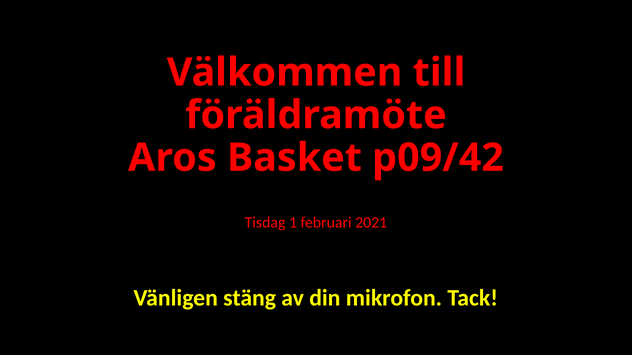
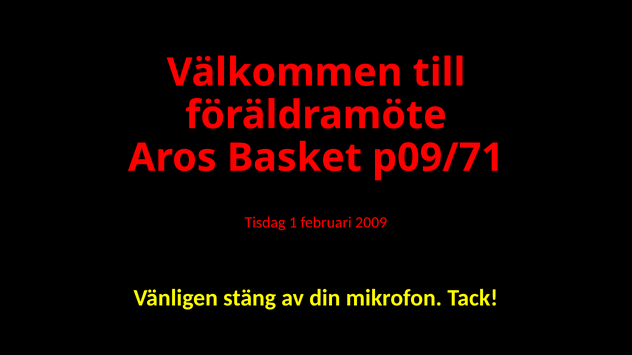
p09/42: p09/42 -> p09/71 (438, 158)
2021: 2021 -> 2009 (371, 223)
